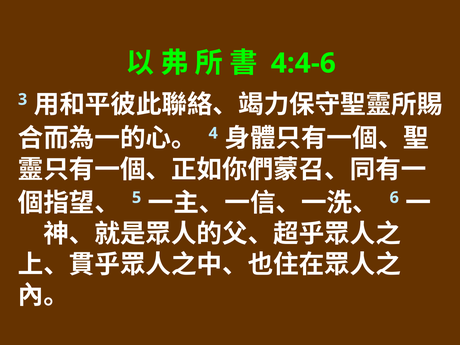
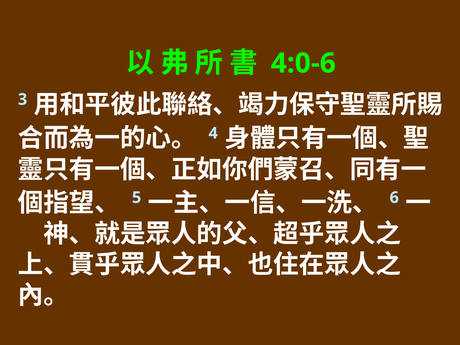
4:4-6: 4:4-6 -> 4:0-6 (303, 63)
